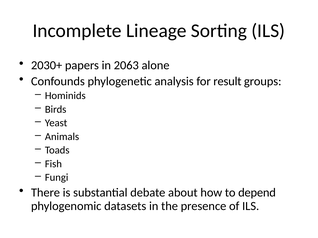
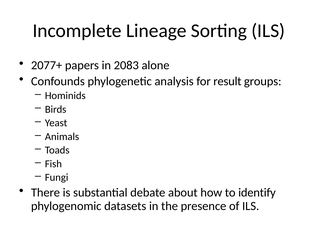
2030+: 2030+ -> 2077+ (47, 66)
2063: 2063 -> 2083 (126, 66)
depend: depend -> identify (257, 193)
